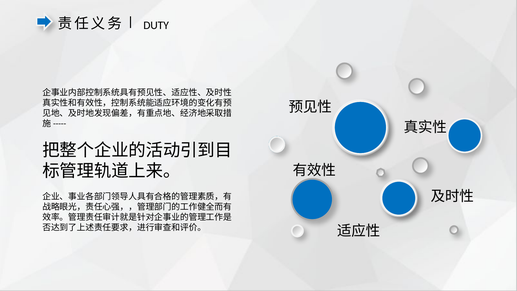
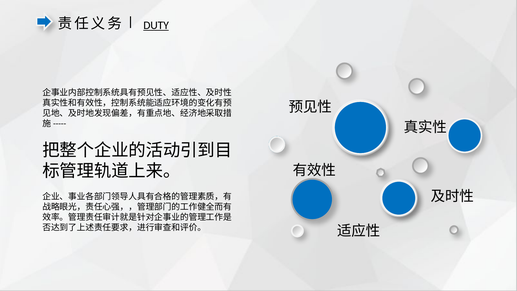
DUTY underline: none -> present (156, 25)
